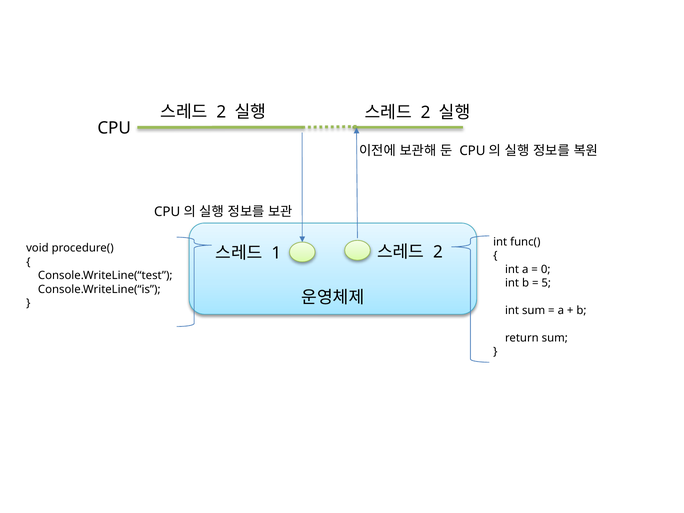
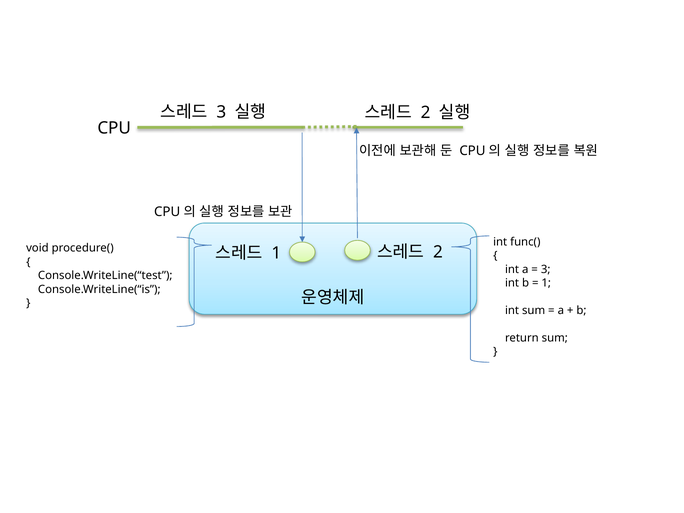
2: 2 -> 3 (221, 112)
0: 0 -> 3 (546, 269)
5: 5 -> 1 (546, 283)
